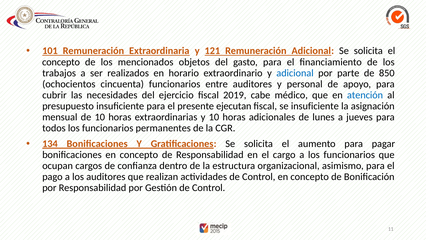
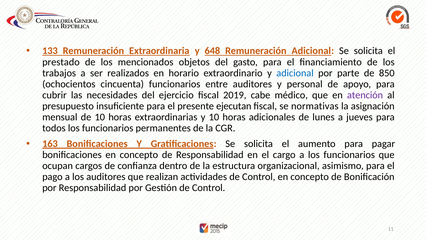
101: 101 -> 133 (50, 51)
121: 121 -> 648 (212, 51)
concepto: concepto -> prestado (61, 62)
atención colour: blue -> purple (365, 95)
se insuficiente: insuficiente -> normativas (315, 106)
134: 134 -> 163 (50, 143)
